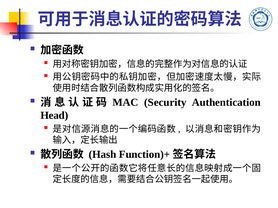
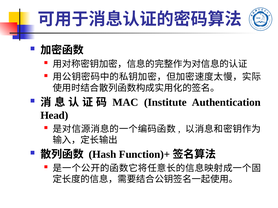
Security: Security -> Institute (165, 103)
